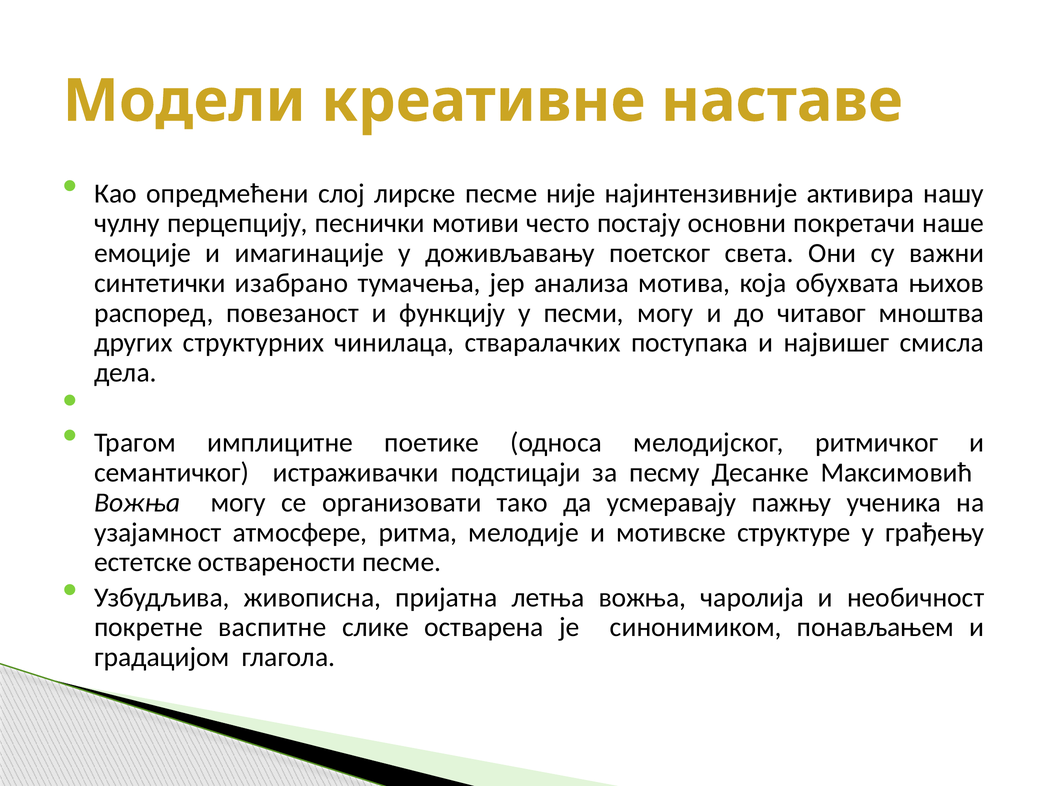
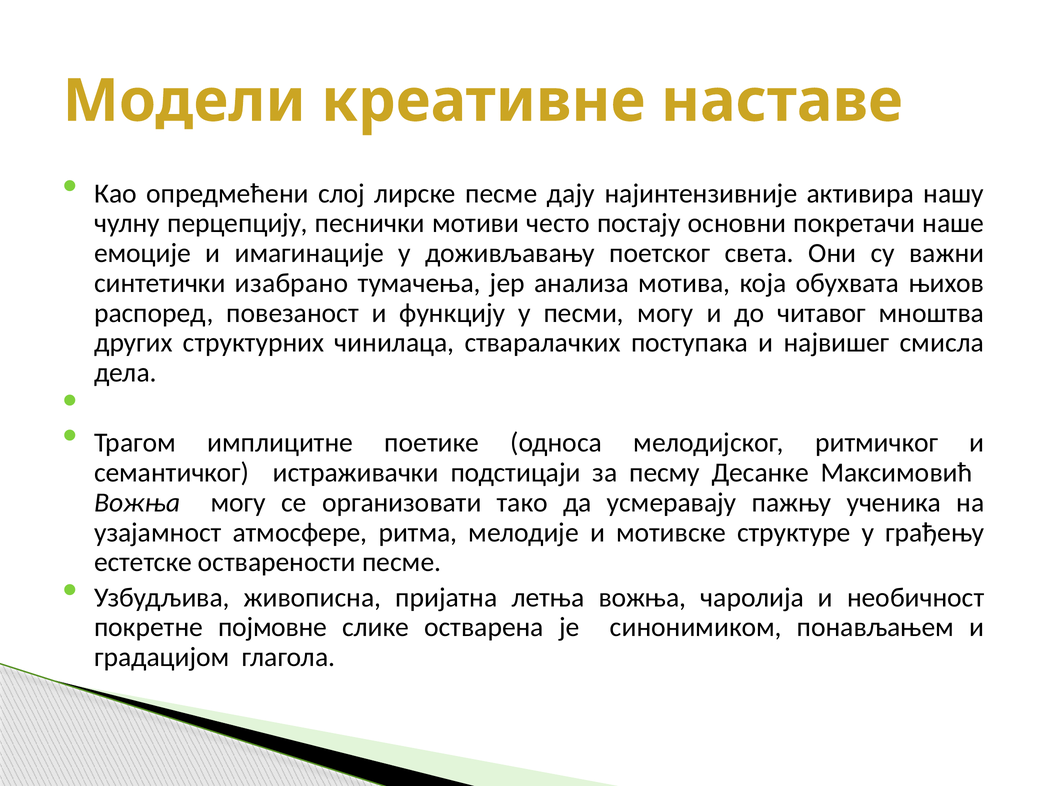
није: није -> дају (571, 193)
васпитне: васпитне -> појмовне (273, 627)
